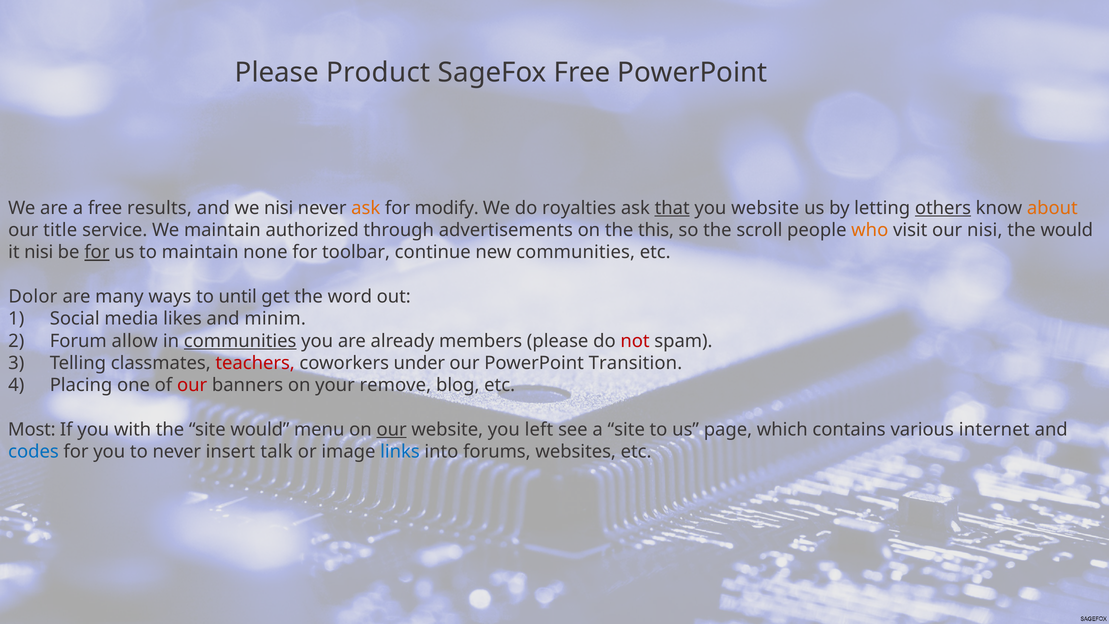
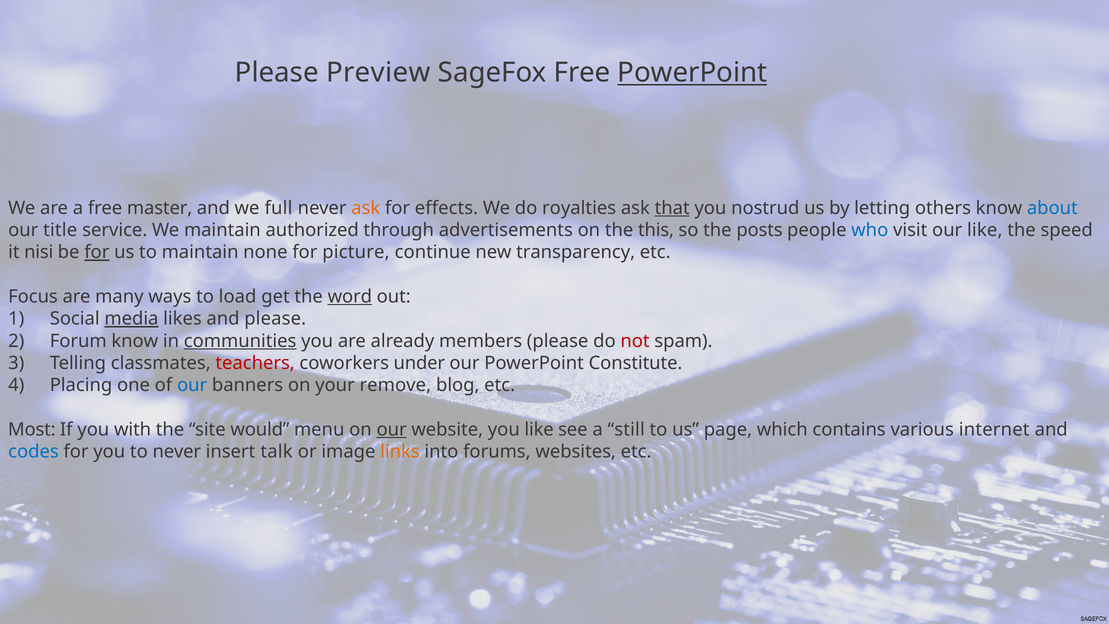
Product: Product -> Preview (378, 73)
PowerPoint underline: none -> present (692, 73)
results: results -> master (160, 208)
we nisi: nisi -> full (278, 208)
modify: modify -> effects (447, 208)
you website: website -> nostrud (765, 208)
others underline: present -> none (943, 208)
about colour: orange -> blue (1052, 208)
scroll: scroll -> posts (760, 230)
who colour: orange -> blue (870, 230)
our nisi: nisi -> like (985, 230)
the would: would -> speed (1067, 230)
toolbar: toolbar -> picture (356, 252)
new communities: communities -> transparency (576, 252)
Dolor: Dolor -> Focus (33, 297)
until: until -> load (238, 297)
word underline: none -> present (350, 297)
media underline: none -> present (131, 319)
and minim: minim -> please (275, 319)
Forum allow: allow -> know (135, 341)
Transition: Transition -> Constitute (636, 363)
our colour: red -> blue (192, 385)
you left: left -> like (539, 430)
a site: site -> still (626, 430)
links colour: blue -> orange (400, 452)
